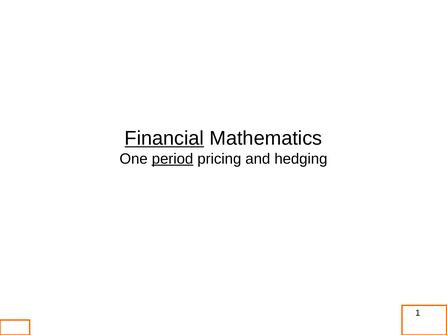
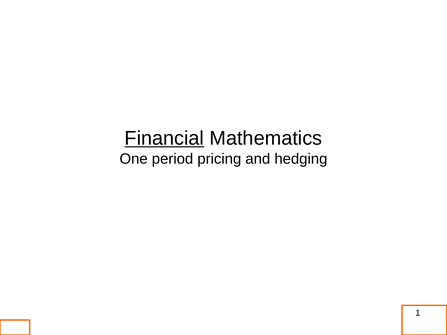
period underline: present -> none (173, 159)
